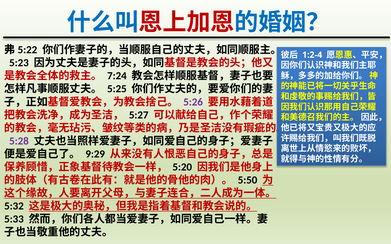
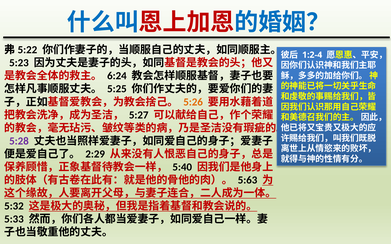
7:24: 7:24 -> 6:24 (117, 76)
5:26 colour: purple -> orange (193, 102)
9:29: 9:29 -> 2:29 (95, 154)
5:20: 5:20 -> 5:40 (182, 167)
5:50: 5:50 -> 5:63 (248, 180)
